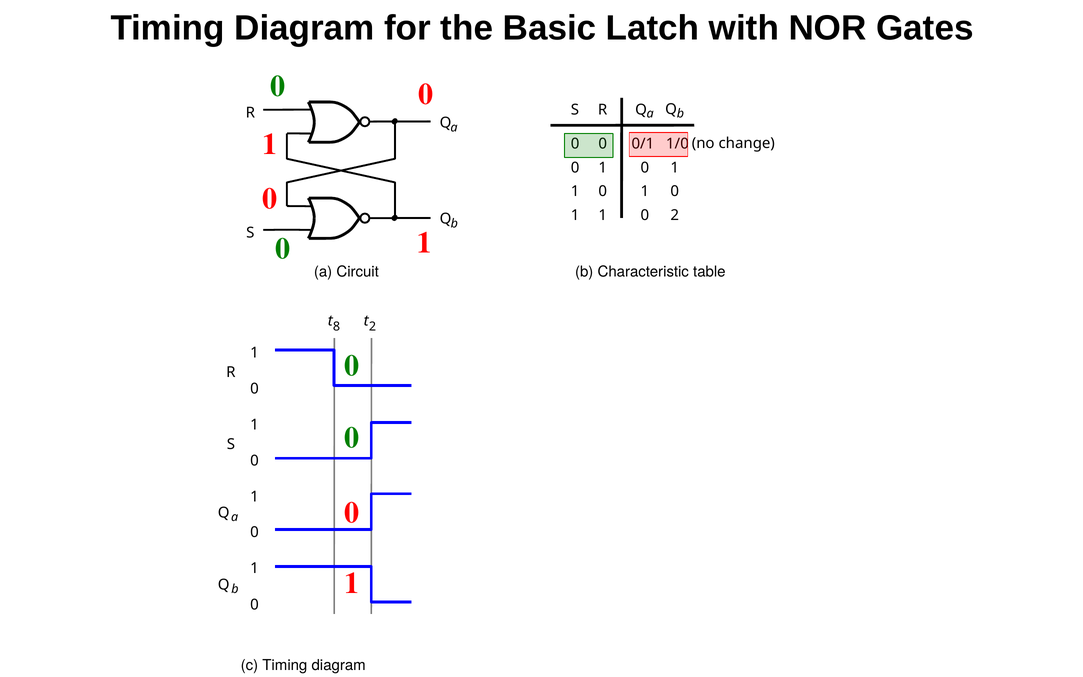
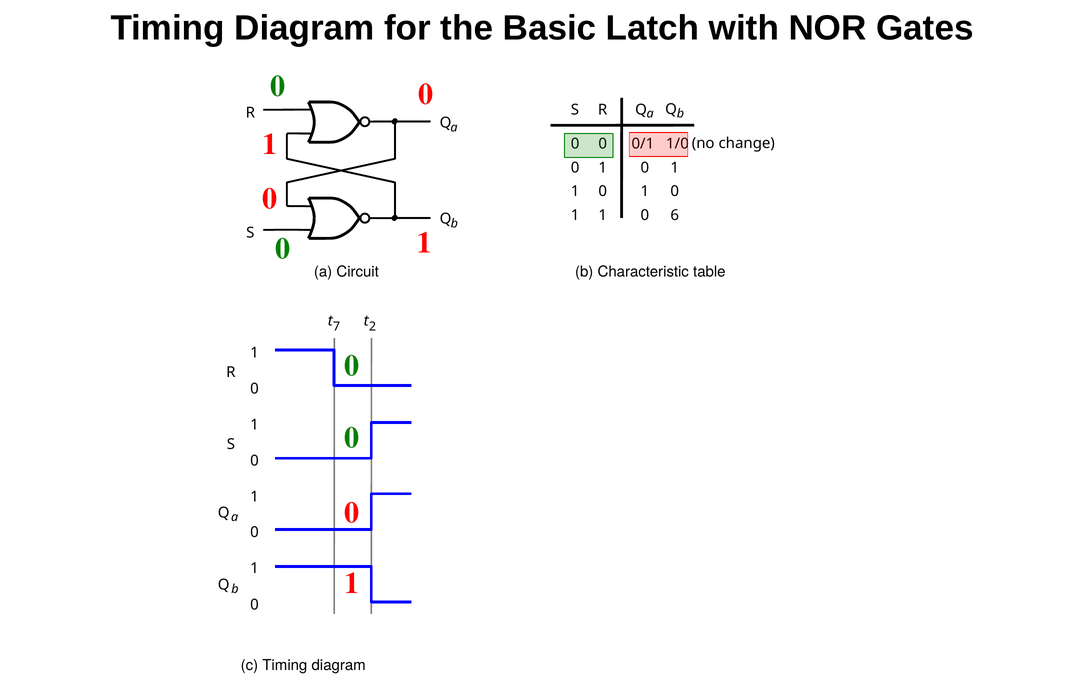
0 2: 2 -> 6 (675, 215)
8: 8 -> 7 (336, 327)
